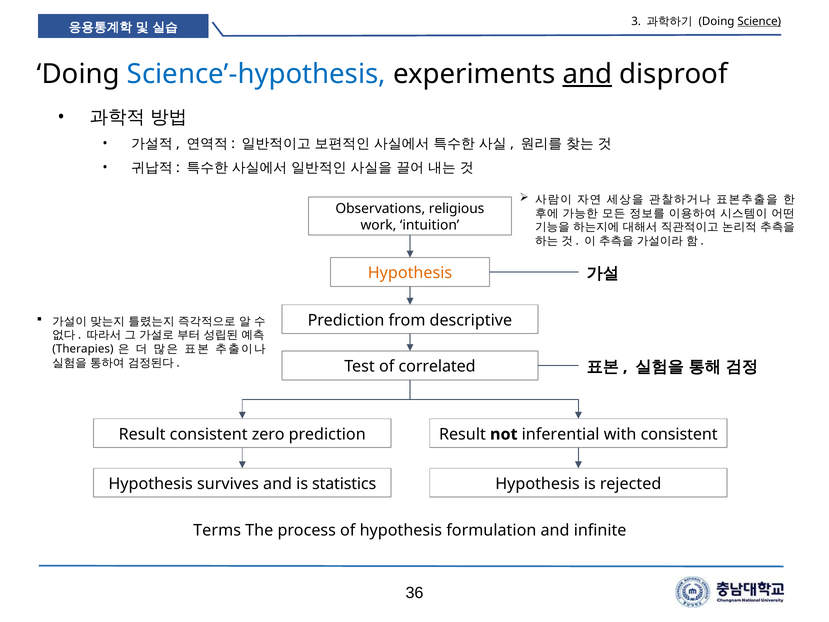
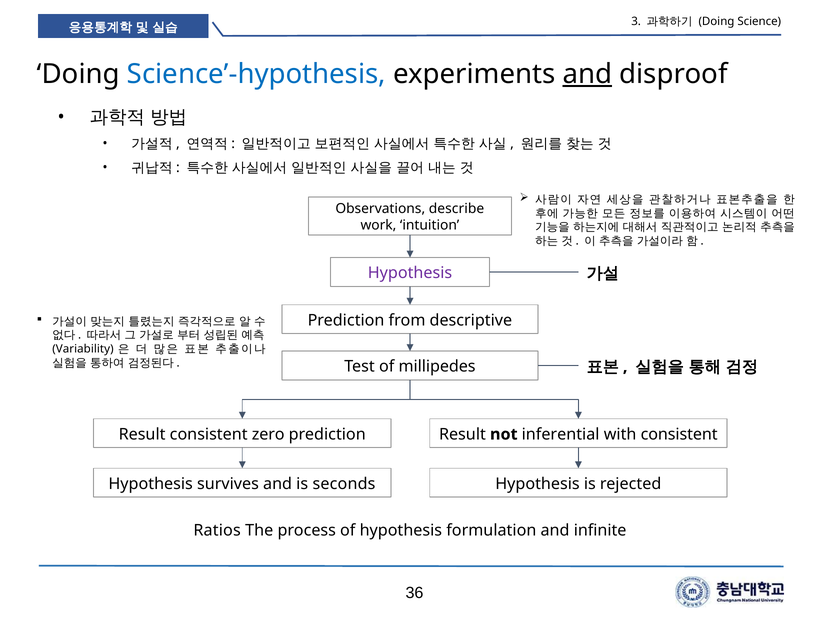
Science underline: present -> none (759, 21)
religious: religious -> describe (457, 208)
Hypothesis colour: orange -> purple (410, 273)
Therapies: Therapies -> Variability (83, 349)
correlated: correlated -> millipedes (437, 366)
statistics: statistics -> seconds (344, 484)
Terms: Terms -> Ratios (217, 530)
